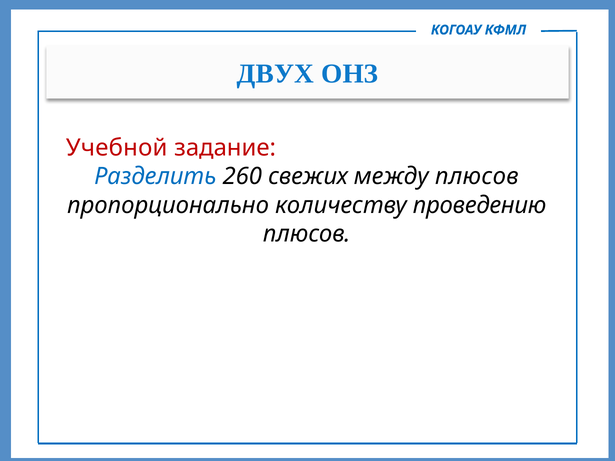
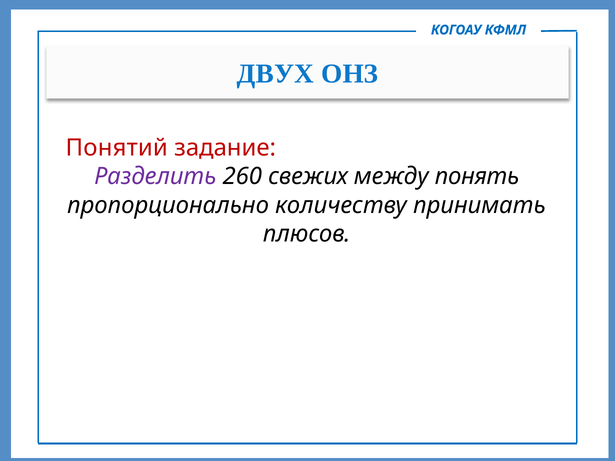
Учебной: Учебной -> Понятий (117, 148)
Разделить colour: blue -> purple (155, 177)
между плюсов: плюсов -> понять (477, 177)
проведению: проведению -> принимать (479, 205)
